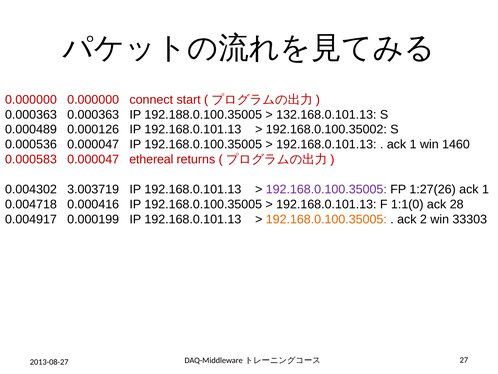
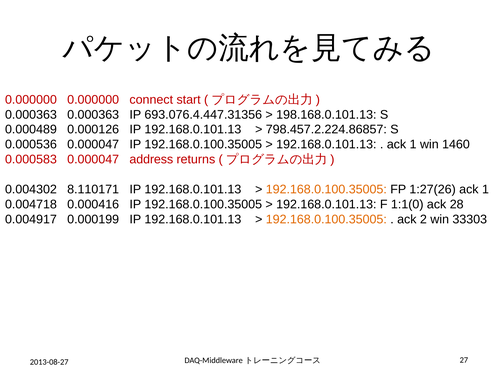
192.188.0.100.35005: 192.188.0.100.35005 -> 693.076.4.447.31356 (203, 114)
132.168.0.101.13: 132.168.0.101.13 -> 198.168.0.101.13 (326, 114)
192.168.0.100.35002: 192.168.0.100.35002 -> 798.457.2.224.86857 (326, 129)
ethereal: ethereal -> address (151, 159)
3.003719: 3.003719 -> 8.110171 (93, 189)
192.168.0.100.35005 colour: purple -> orange (326, 189)
